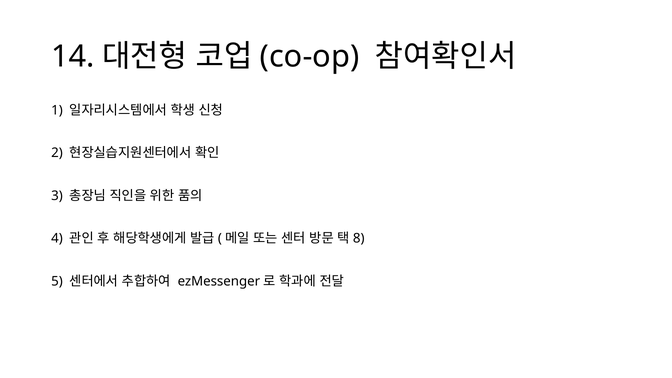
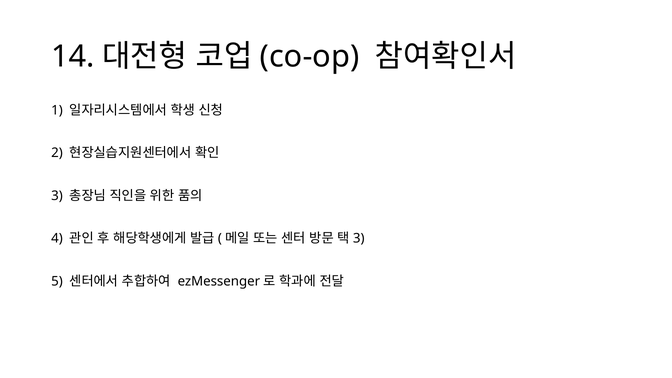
8: 8 -> 3 (359, 238)
